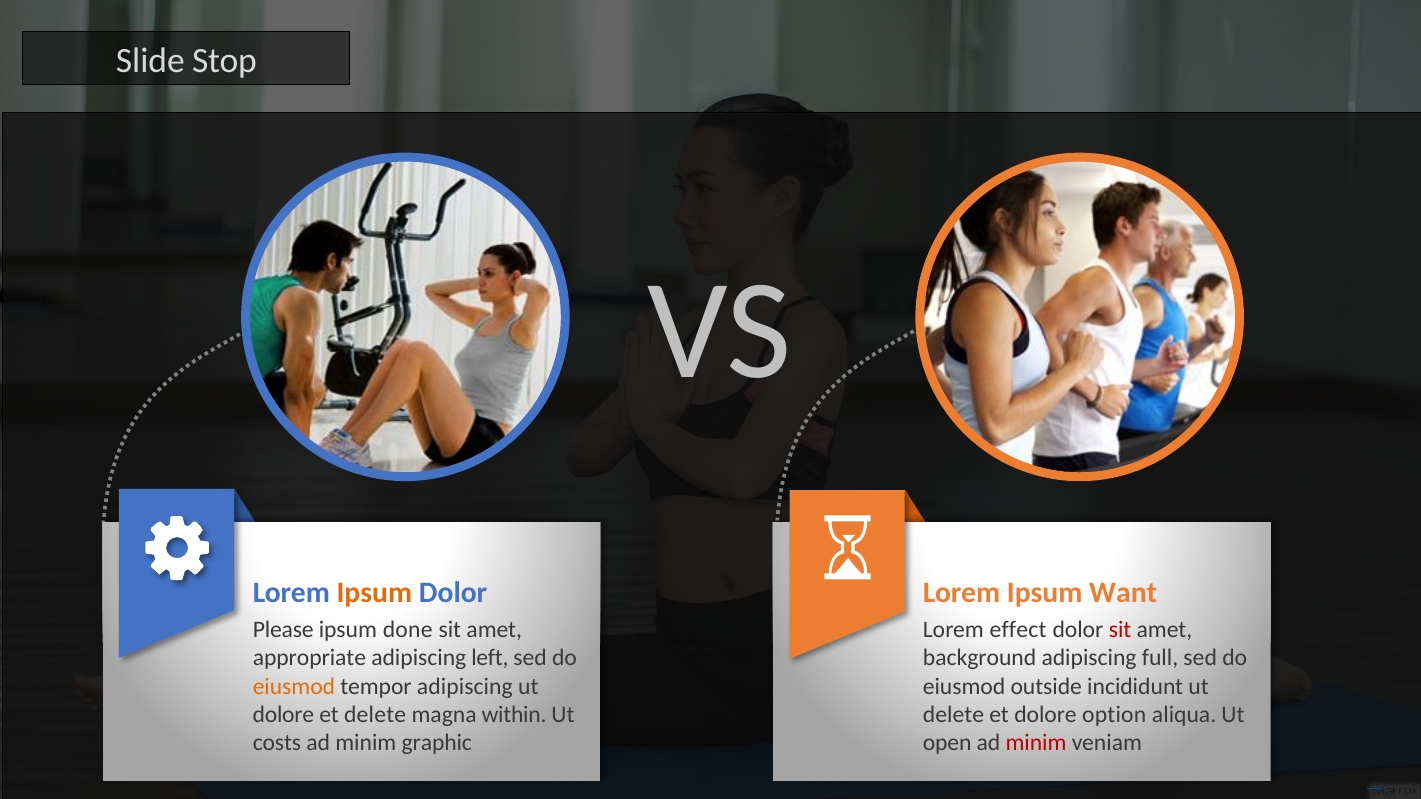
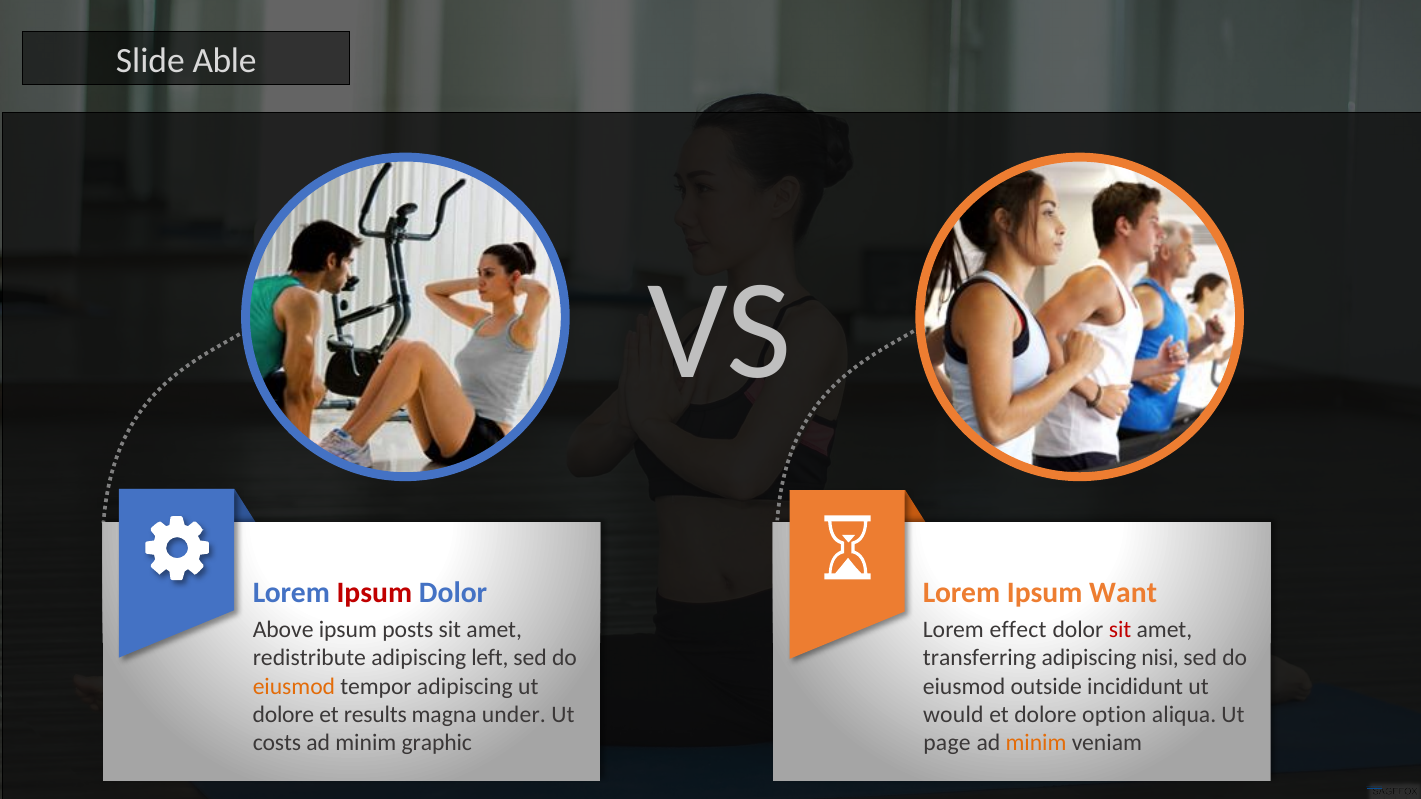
Stop: Stop -> Able (224, 61)
Ipsum colour: orange -> red (374, 593)
Please: Please -> Above (283, 630)
done: done -> posts (408, 630)
appropriate: appropriate -> redistribute (309, 658)
background: background -> transferring (980, 658)
full: full -> nisi (1160, 658)
et delete: delete -> results (375, 715)
within: within -> under (514, 715)
delete: delete -> would (953, 715)
open: open -> page (947, 743)
minim colour: red -> orange (1036, 743)
